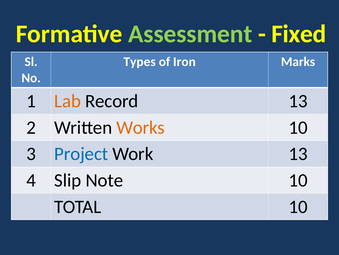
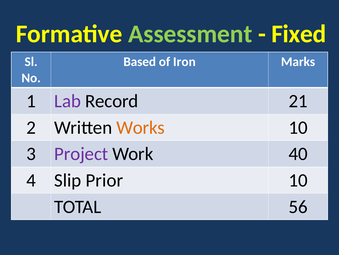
Types: Types -> Based (140, 62)
Lab colour: orange -> purple (68, 101)
Record 13: 13 -> 21 (298, 101)
Project colour: blue -> purple (81, 154)
Work 13: 13 -> 40 (298, 154)
Note: Note -> Prior (104, 180)
TOTAL 10: 10 -> 56 (298, 206)
